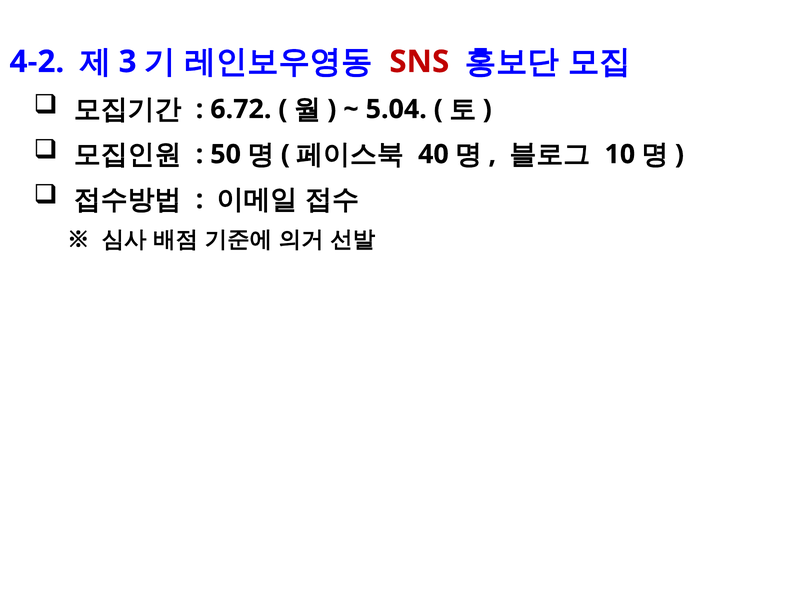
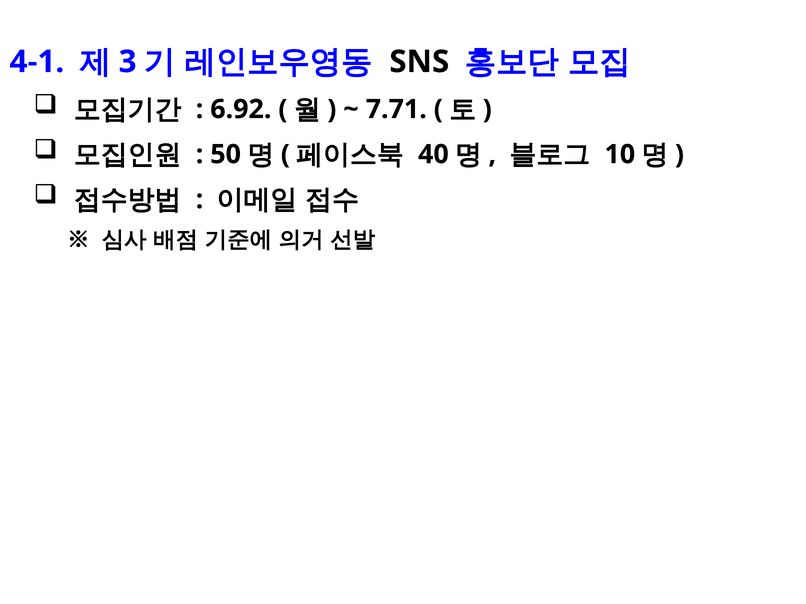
4-2: 4-2 -> 4-1 (37, 62)
SNS colour: red -> black (419, 62)
6.72: 6.72 -> 6.92 (241, 109)
5.04: 5.04 -> 7.71 (396, 109)
